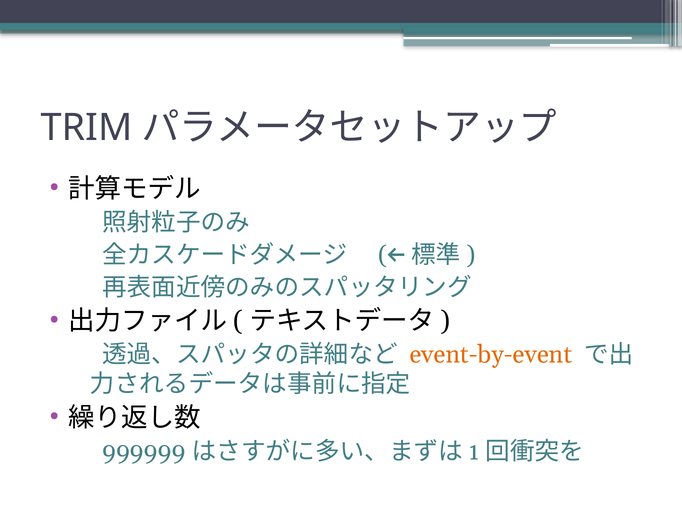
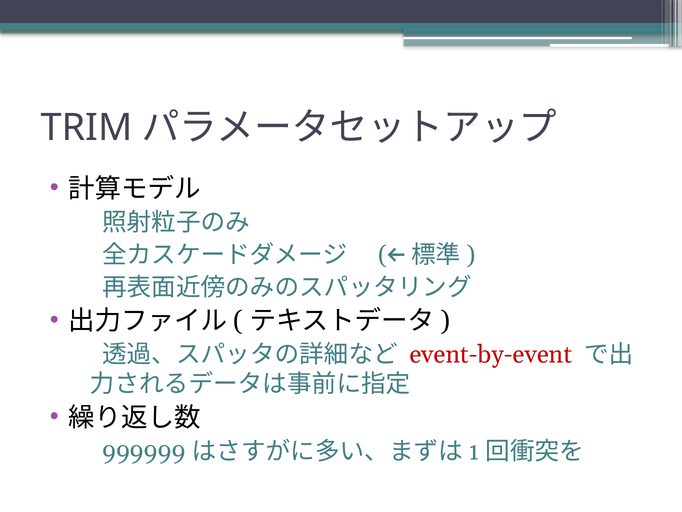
event-by-event colour: orange -> red (491, 354)
